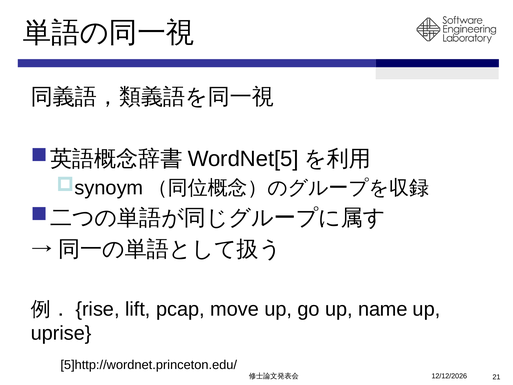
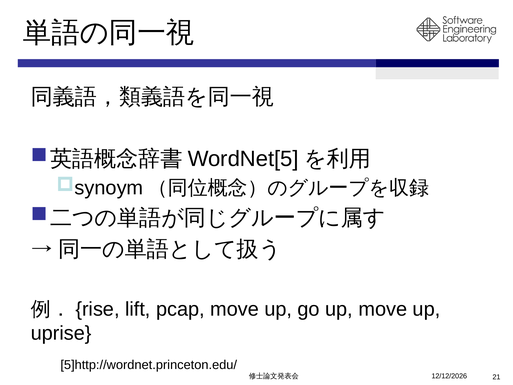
up name: name -> move (383, 309)
